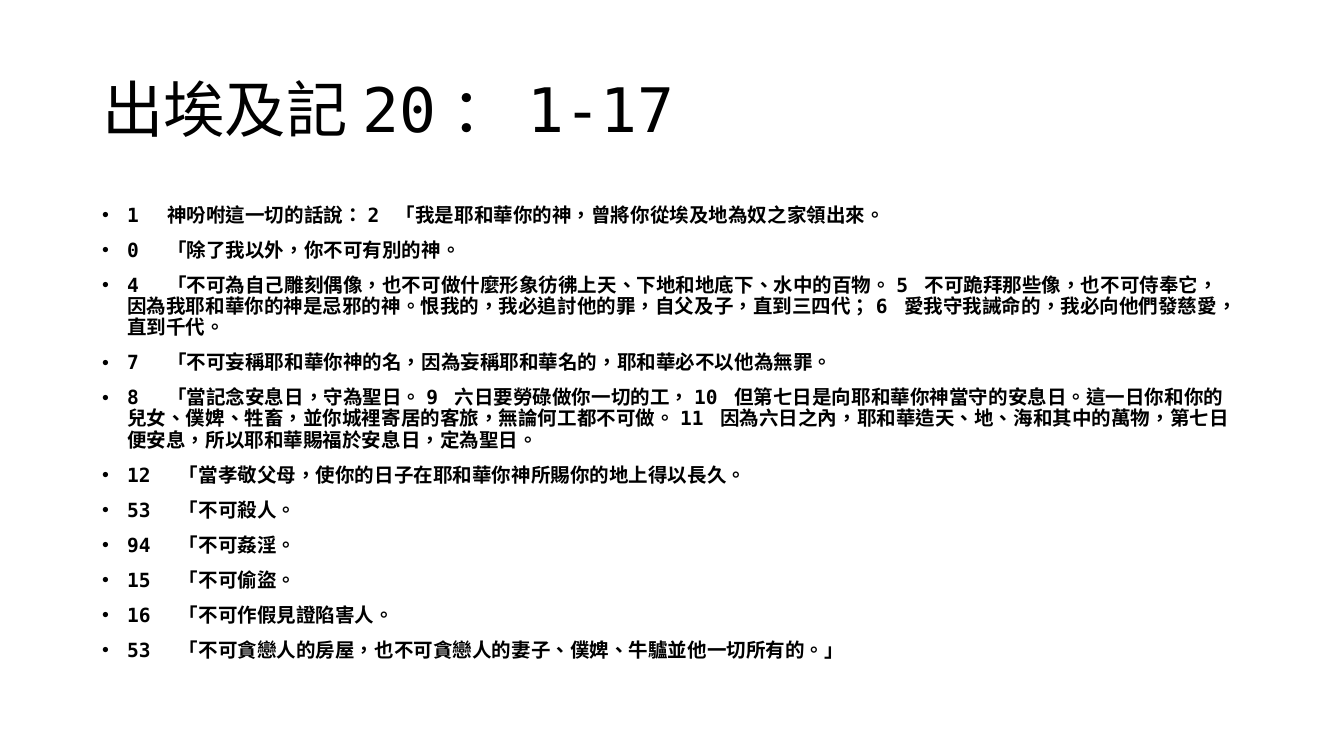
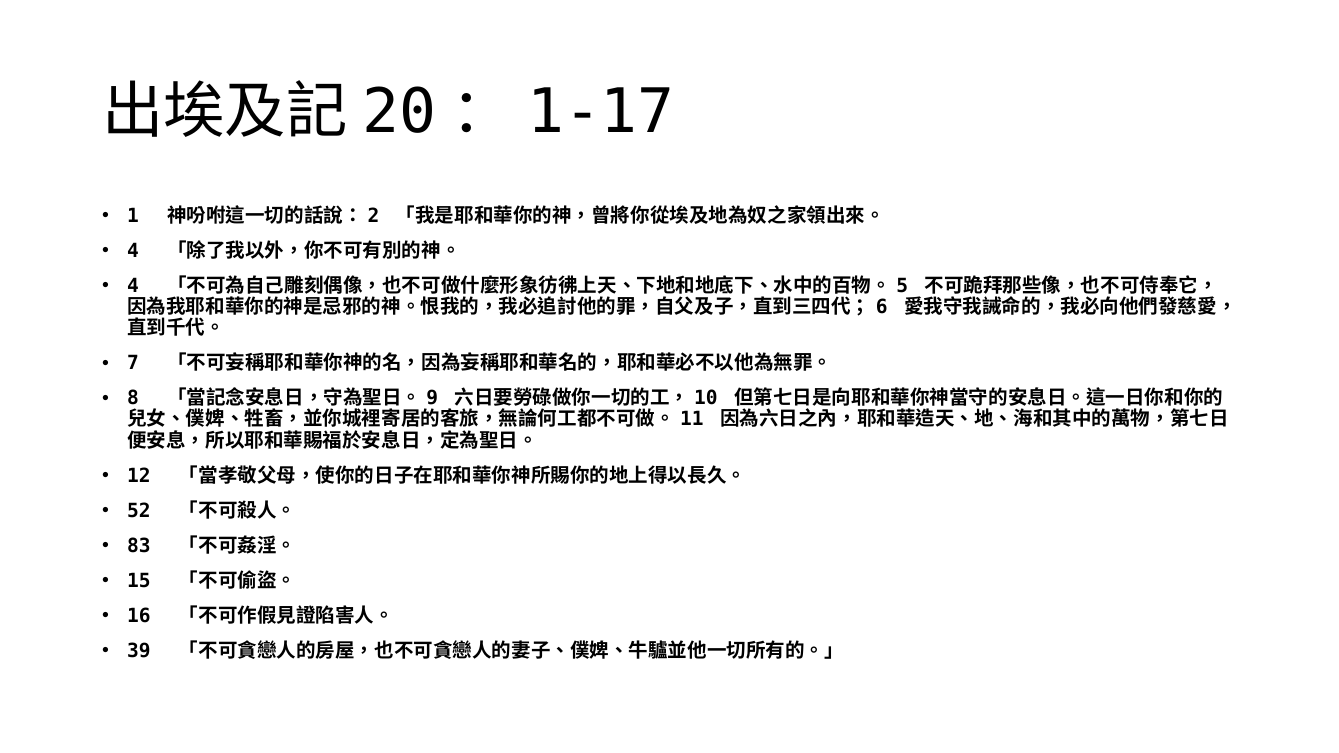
0: 0 -> 4 (133, 251)
53: 53 -> 52 (139, 511)
94: 94 -> 83 (139, 546)
53: 53 -> 39 (139, 651)
